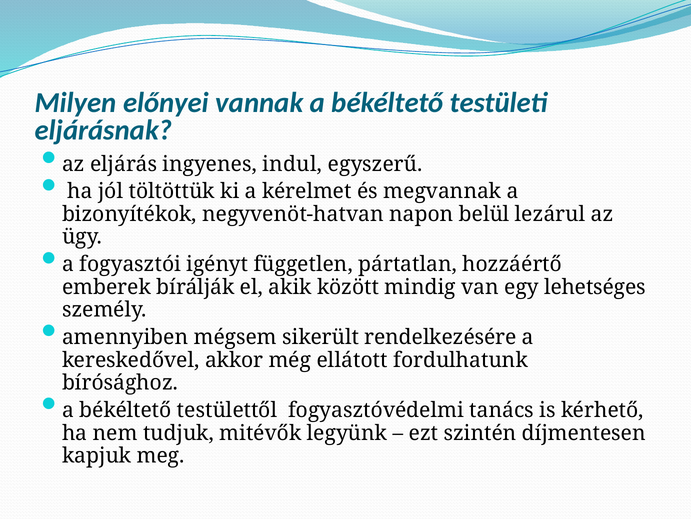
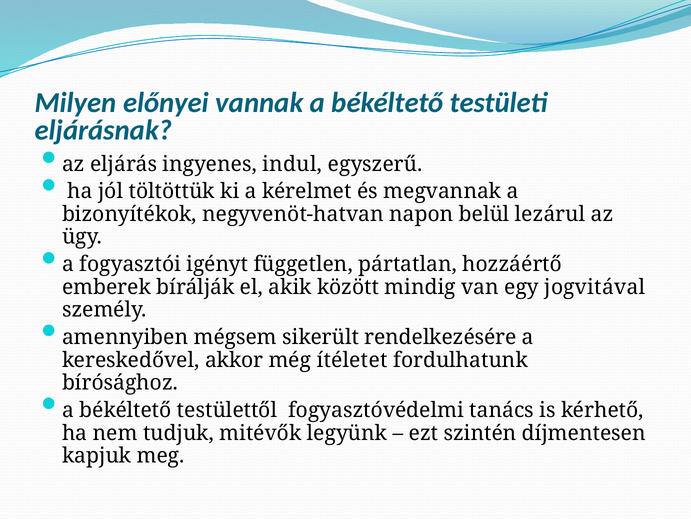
lehetséges: lehetséges -> jogvitával (595, 287)
ellátott: ellátott -> ítéletet (352, 360)
